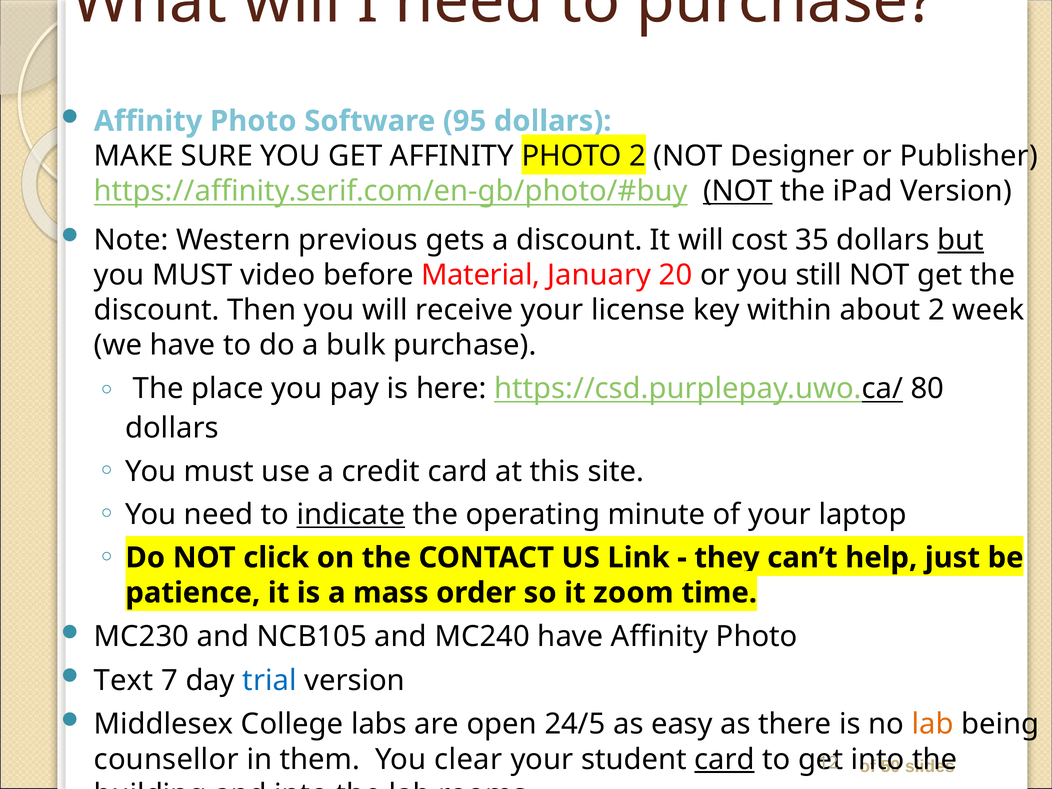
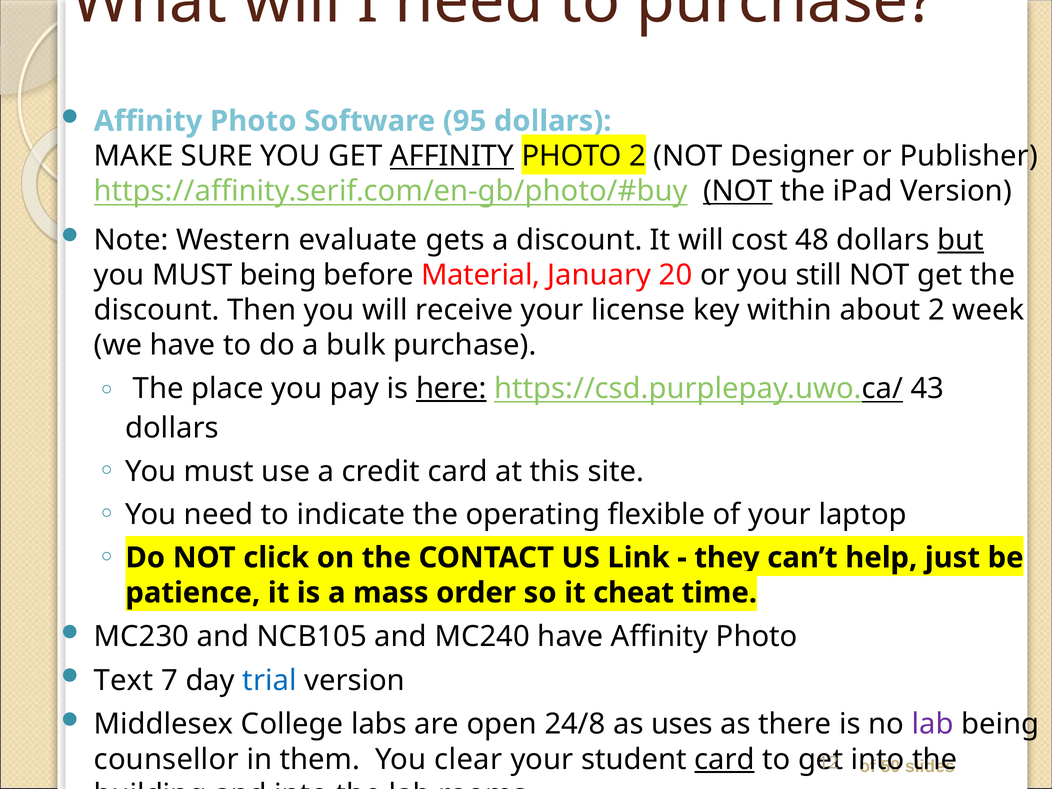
AFFINITY underline: none -> present (452, 156)
previous: previous -> evaluate (358, 240)
35: 35 -> 48 (812, 240)
MUST video: video -> being (278, 275)
here underline: none -> present (451, 388)
80: 80 -> 43 (927, 388)
indicate underline: present -> none (351, 515)
minute: minute -> flexible (656, 515)
zoom: zoom -> cheat (634, 593)
24/5: 24/5 -> 24/8 (575, 724)
easy: easy -> uses (682, 724)
lab colour: orange -> purple (933, 724)
